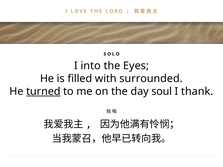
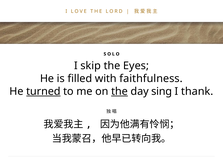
into: into -> skip (91, 66)
surrounded: surrounded -> faithfulness (151, 79)
the underline: none -> present (120, 92)
soul: soul -> sing (162, 92)
